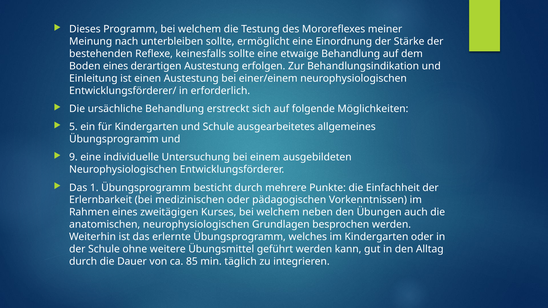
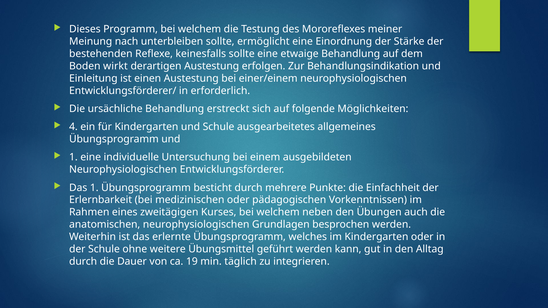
Boden eines: eines -> wirkt (115, 66)
5: 5 -> 4 (73, 127)
9: 9 -> 1 (73, 157)
85: 85 -> 19 (192, 262)
